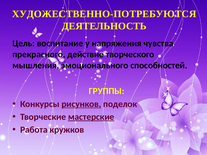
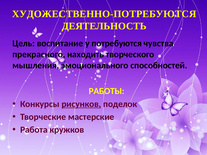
напряжения: напряжения -> потребуются (117, 43)
действие: действие -> находить (86, 54)
ГРУППЫ: ГРУППЫ -> РАБОТЫ (107, 91)
мастерские underline: present -> none (91, 117)
